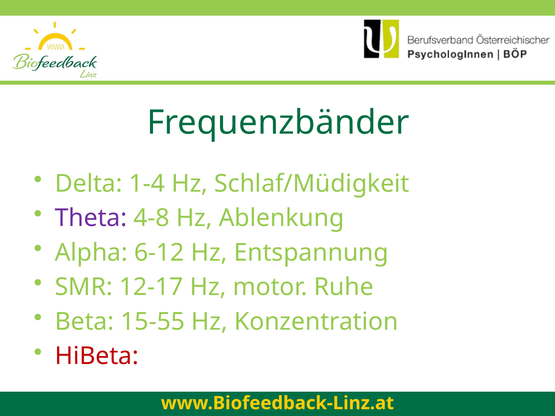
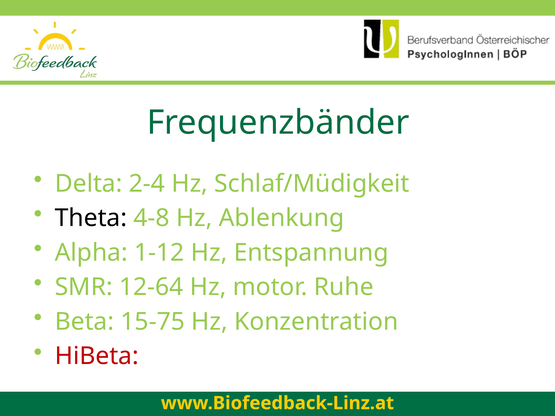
1-4: 1-4 -> 2-4 (147, 184)
Theta colour: purple -> black (91, 218)
6-12: 6-12 -> 1-12 (159, 253)
12-17: 12-17 -> 12-64 (151, 287)
15-55: 15-55 -> 15-75 (153, 322)
